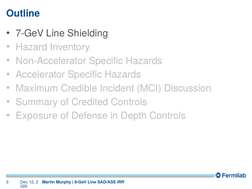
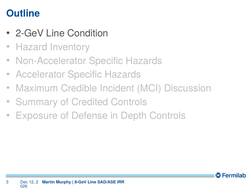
7-GeV: 7-GeV -> 2-GeV (30, 33)
Shielding: Shielding -> Condition (88, 33)
